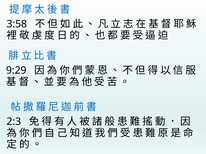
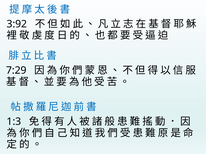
3:58: 3:58 -> 3:92 (17, 24)
9:29: 9:29 -> 7:29 (16, 71)
2:3: 2:3 -> 1:3 (14, 122)
